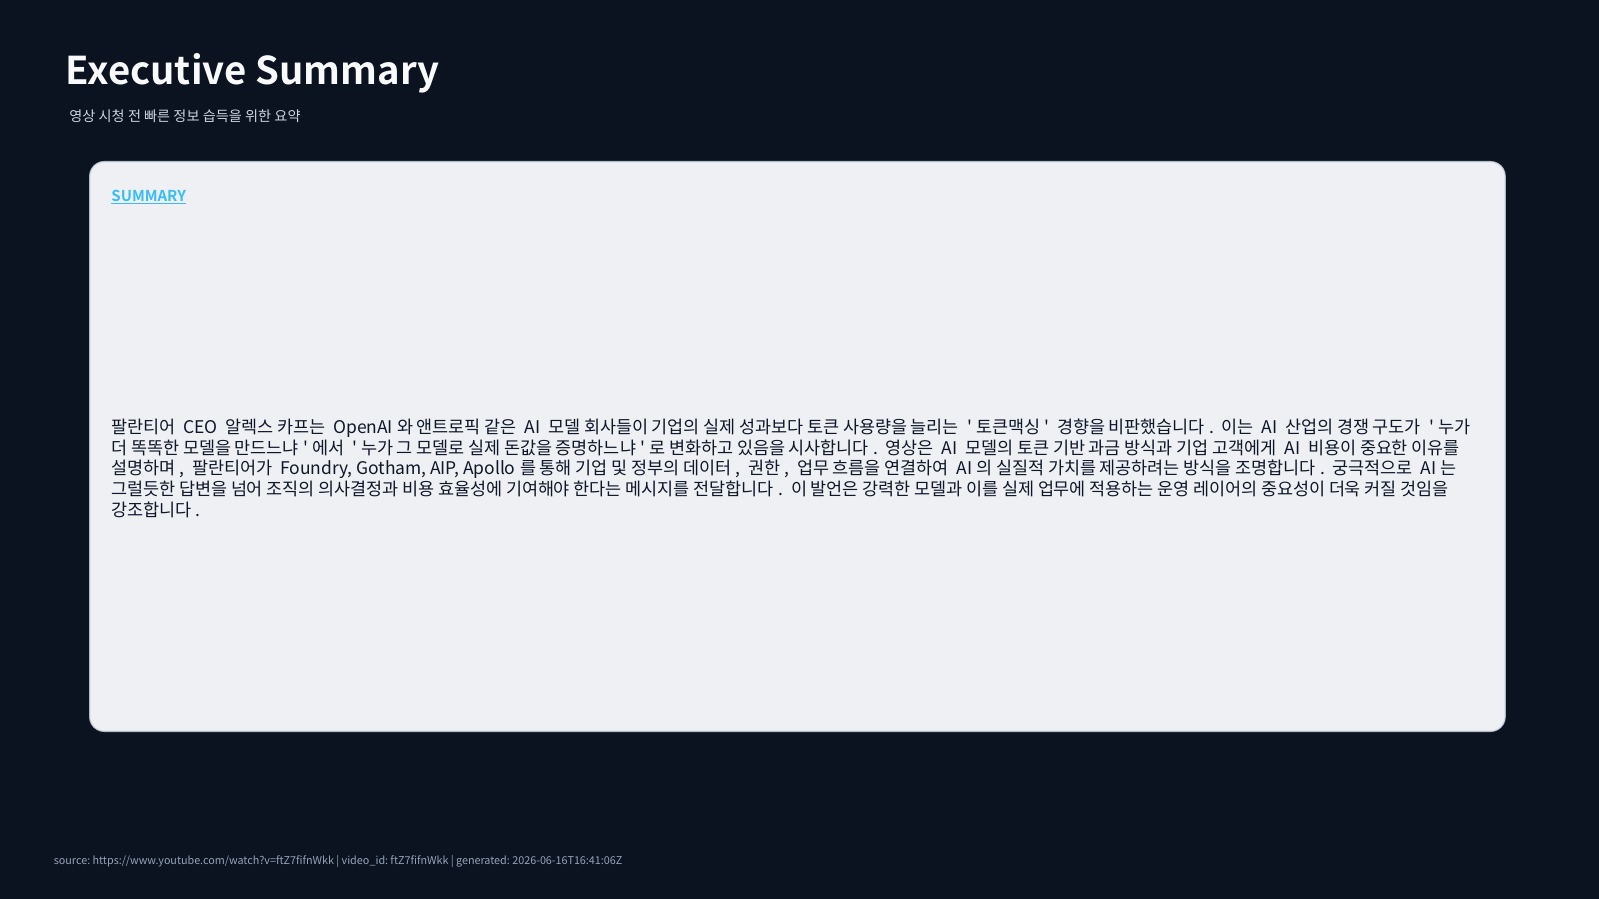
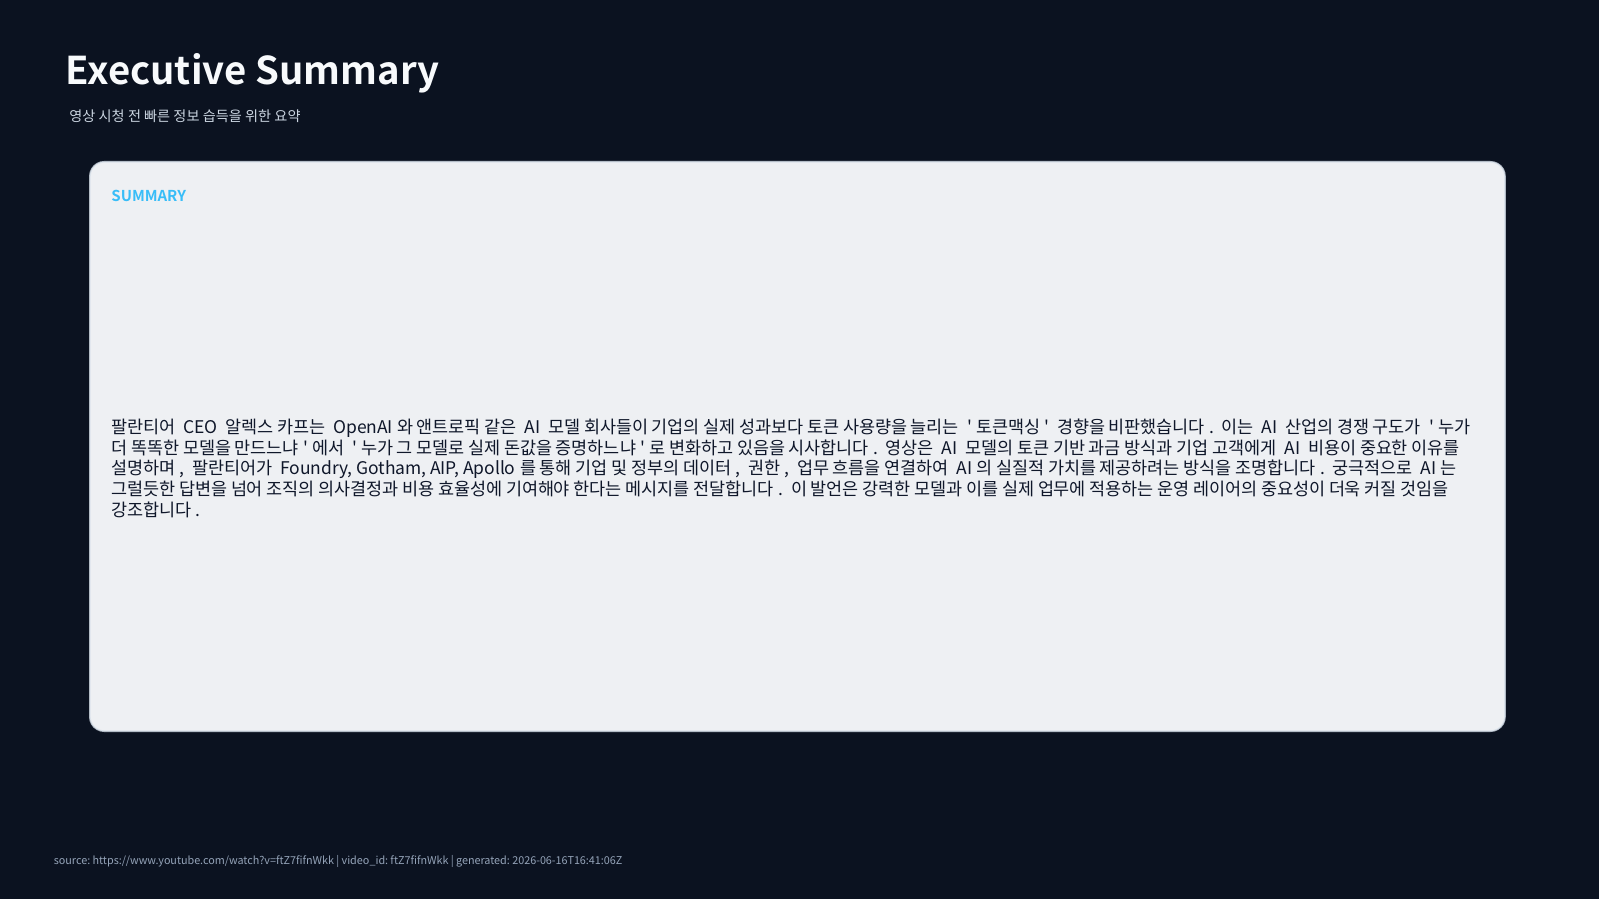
SUMMARY underline: present -> none (149, 197)
